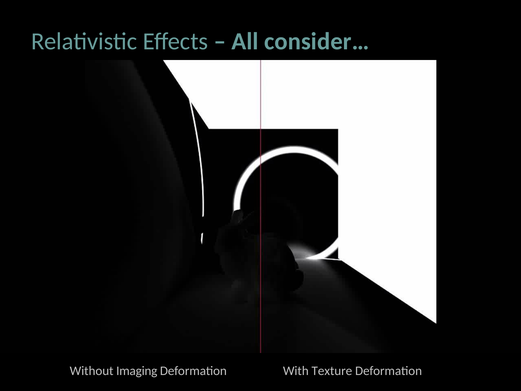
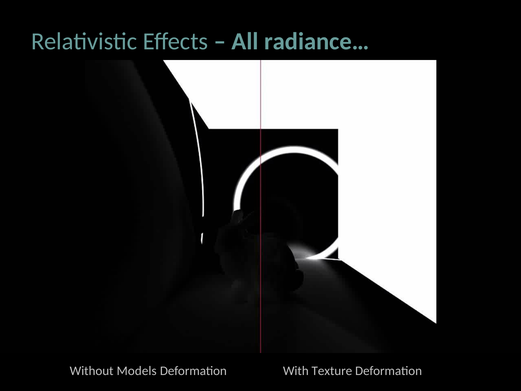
consider…: consider… -> radiance… (317, 41)
Imaging: Imaging -> Models (137, 371)
